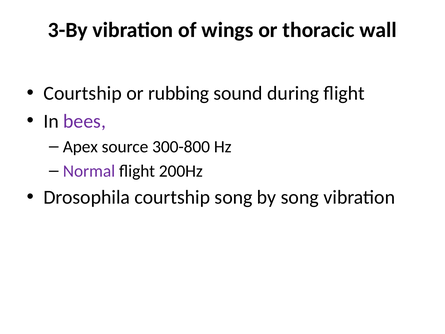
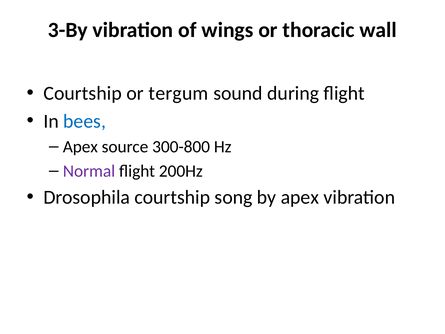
rubbing: rubbing -> tergum (178, 93)
bees colour: purple -> blue (85, 121)
by song: song -> apex (300, 197)
